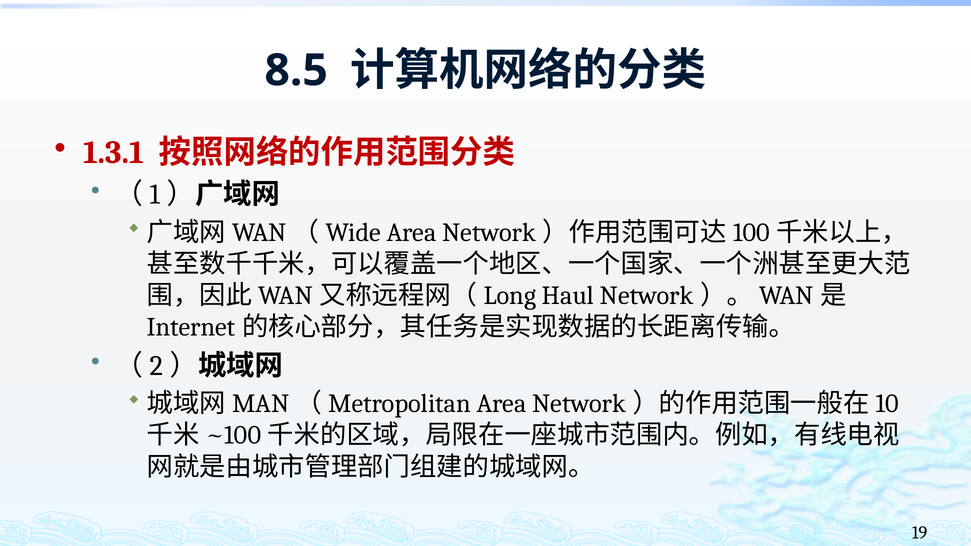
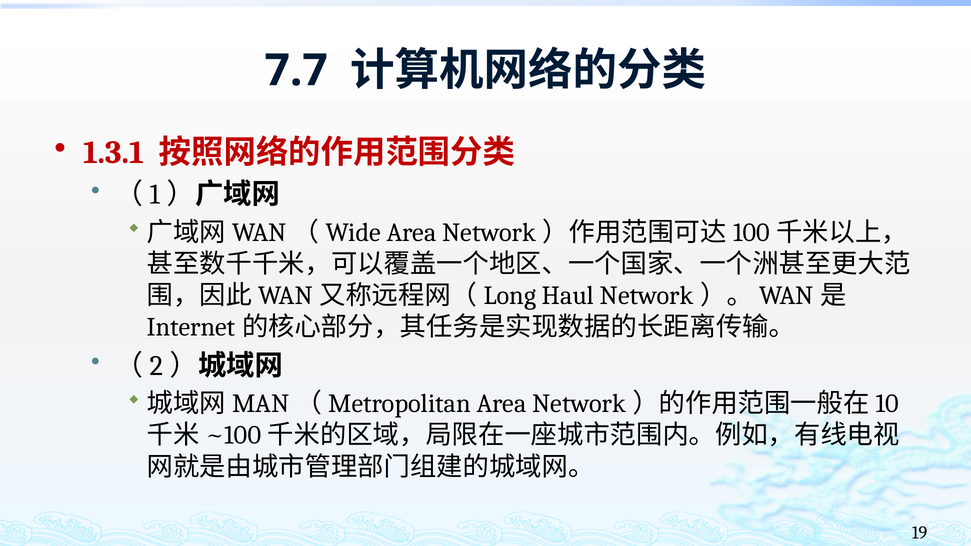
8.5: 8.5 -> 7.7 (296, 70)
